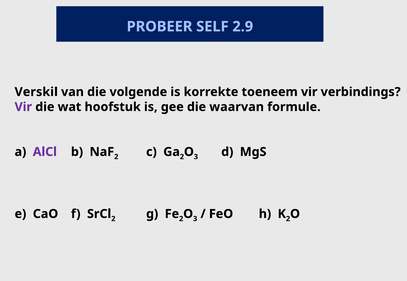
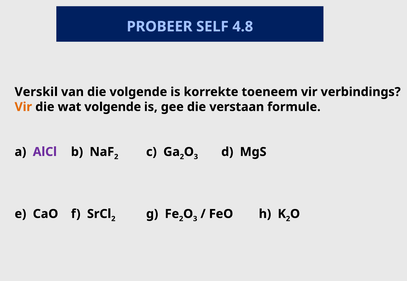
2.9: 2.9 -> 4.8 (243, 27)
Vir colour: purple -> orange (23, 107)
wat hoofstuk: hoofstuk -> volgende (113, 107)
waarvan: waarvan -> verstaan (237, 107)
